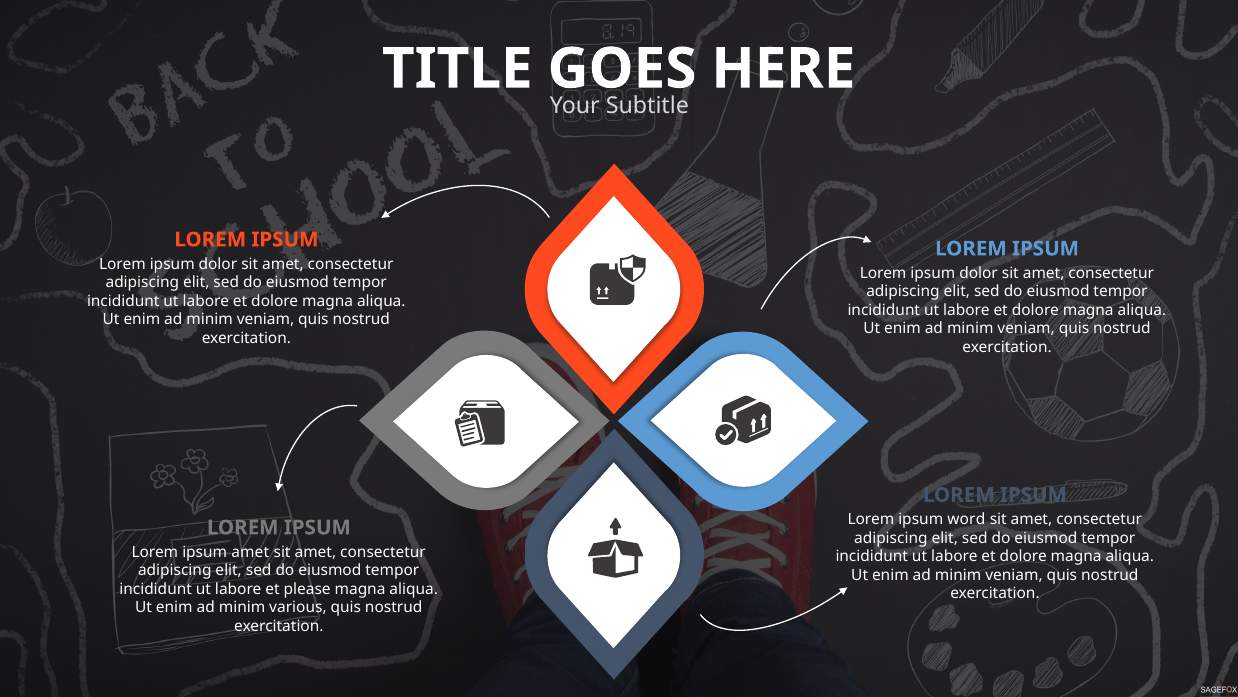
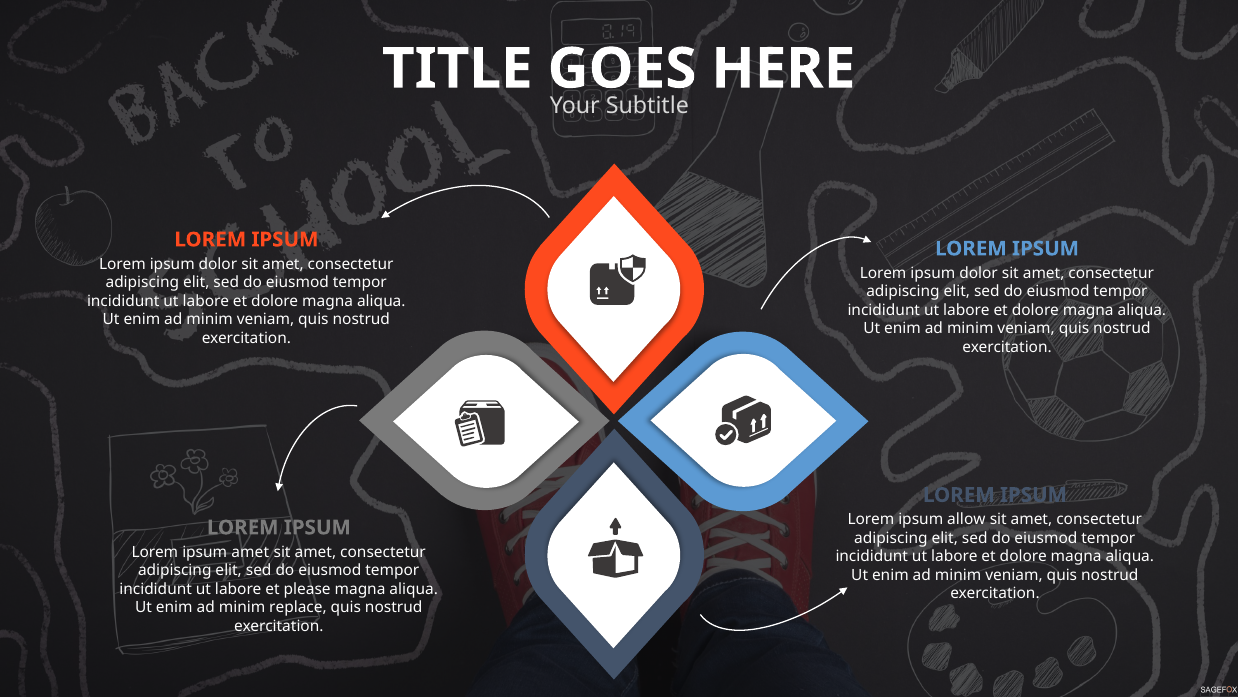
word: word -> allow (966, 519)
various: various -> replace (298, 607)
